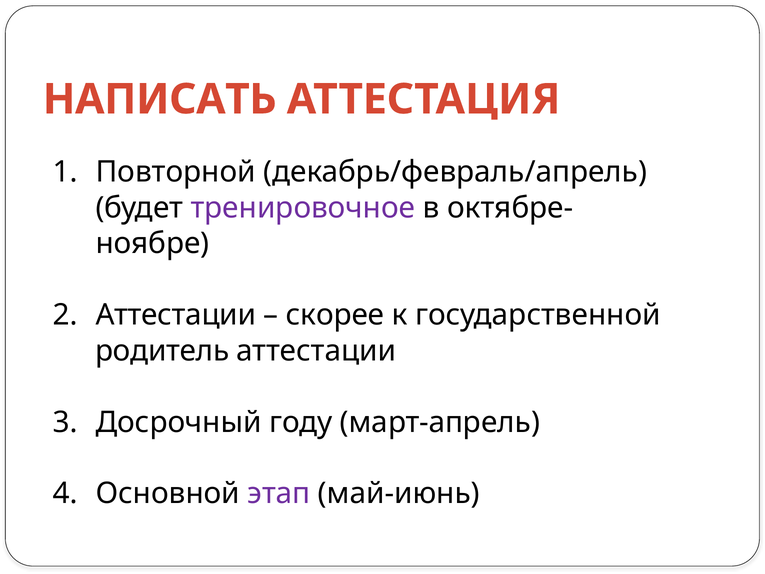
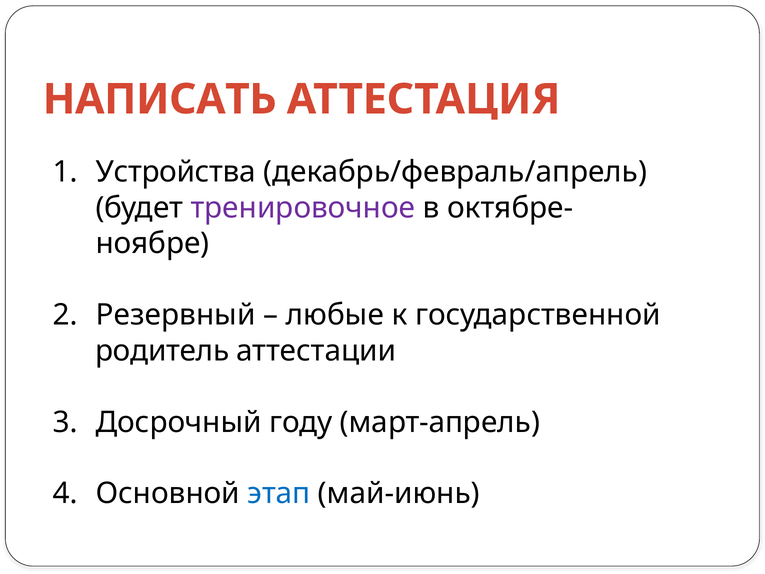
Повторной: Повторной -> Устройства (176, 172)
Аттестации: Аттестации -> Резервный (176, 315)
скорее: скорее -> любые (335, 315)
этап colour: purple -> blue (279, 493)
